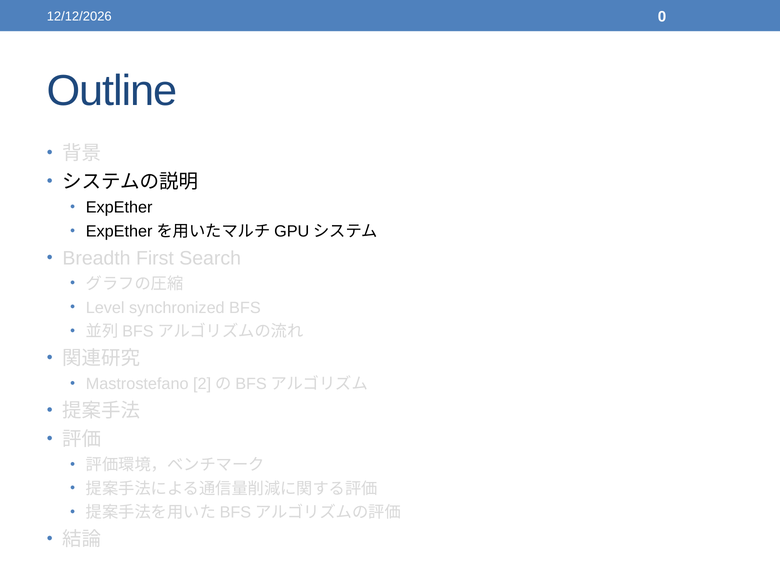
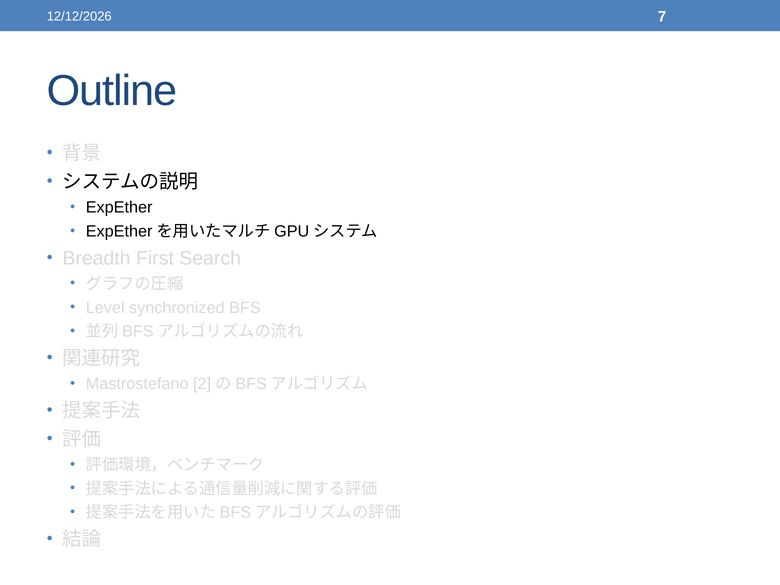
0: 0 -> 7 (662, 17)
